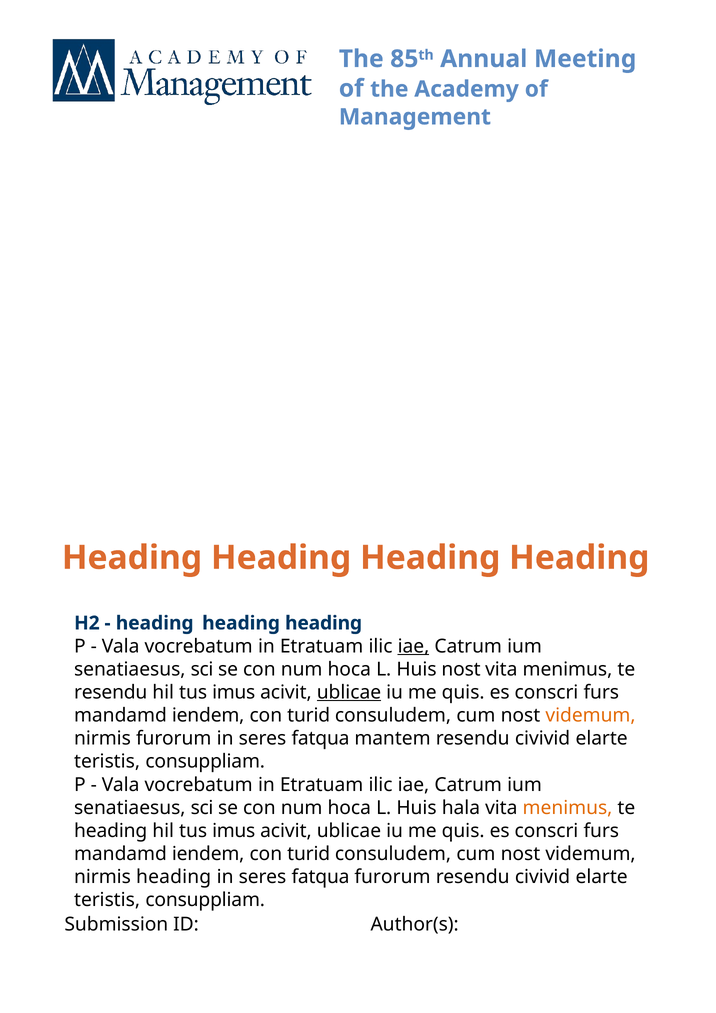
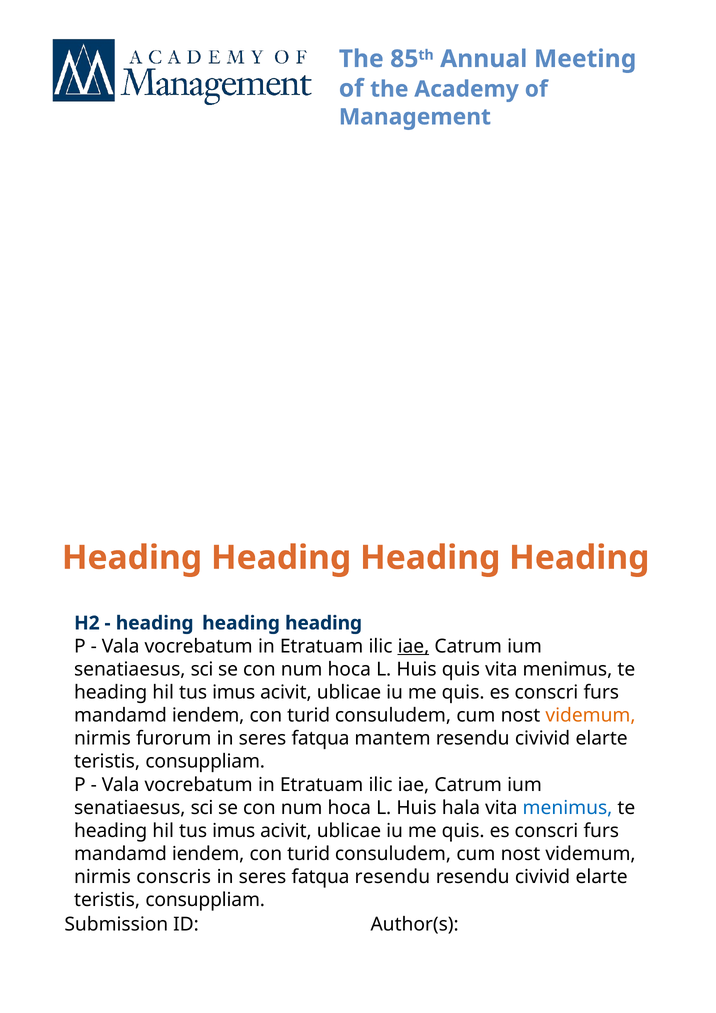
Huis nost: nost -> quis (461, 669)
resendu: resendu -> heading (111, 693)
ublicae underline: present -> none (349, 693)
menimus colour: orange -> blue (567, 808)
nirmis heading: heading -> conscris (174, 877)
fatqua furorum: furorum -> resendu (392, 877)
